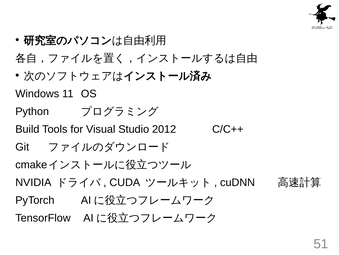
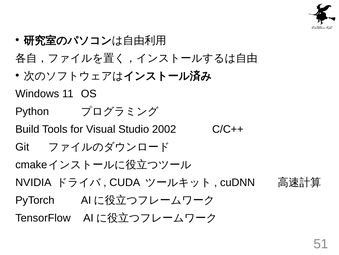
2012: 2012 -> 2002 (164, 129)
